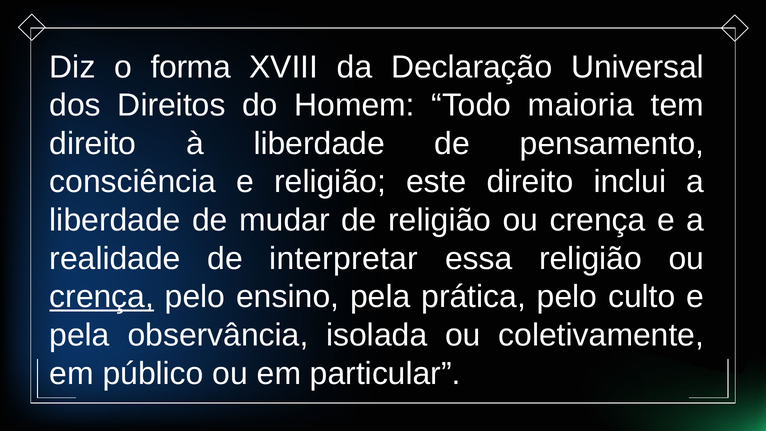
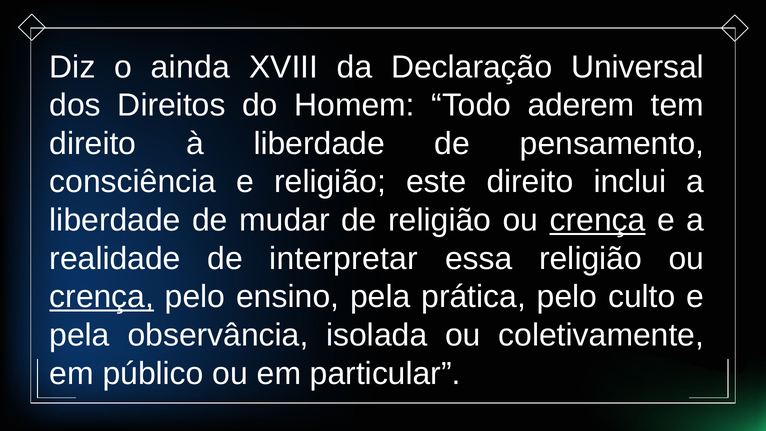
forma: forma -> ainda (190, 67)
maioria: maioria -> aderem (581, 105)
crença underline: none -> present (598, 220)
